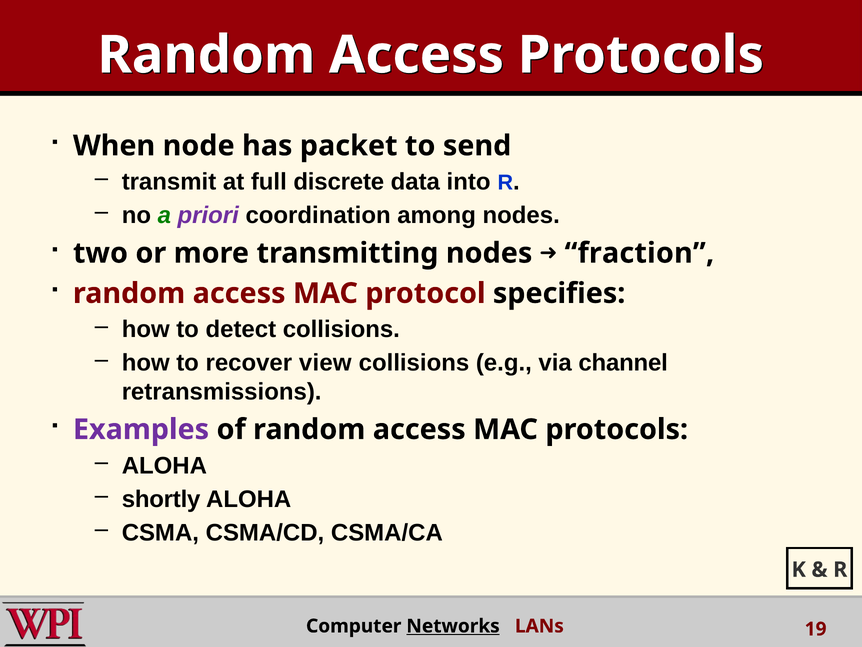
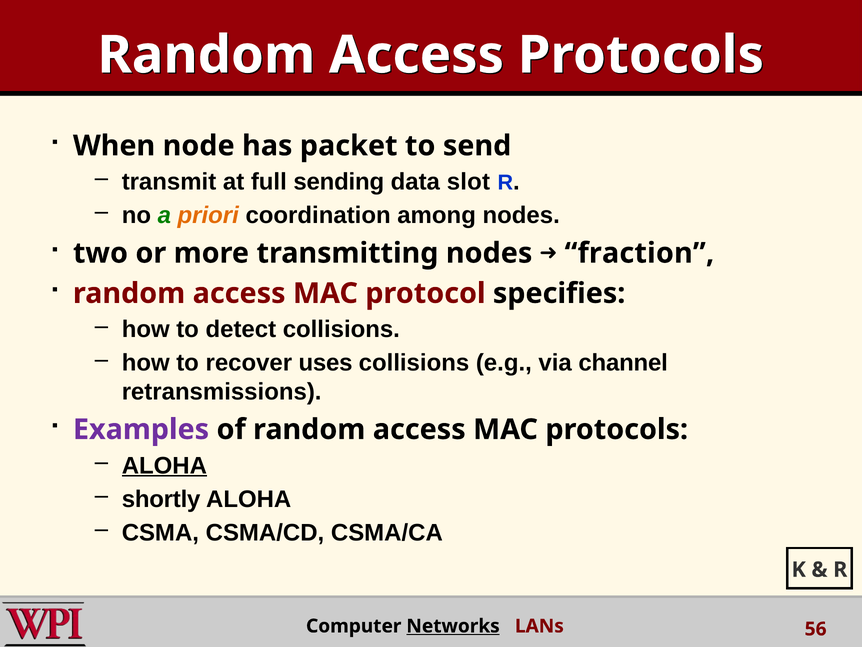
discrete: discrete -> sending (339, 182)
into: into -> slot (468, 182)
priori colour: purple -> orange (208, 215)
view: view -> uses (326, 363)
ALOHA underline: none -> present (164, 465)
19: 19 -> 56 (816, 629)
